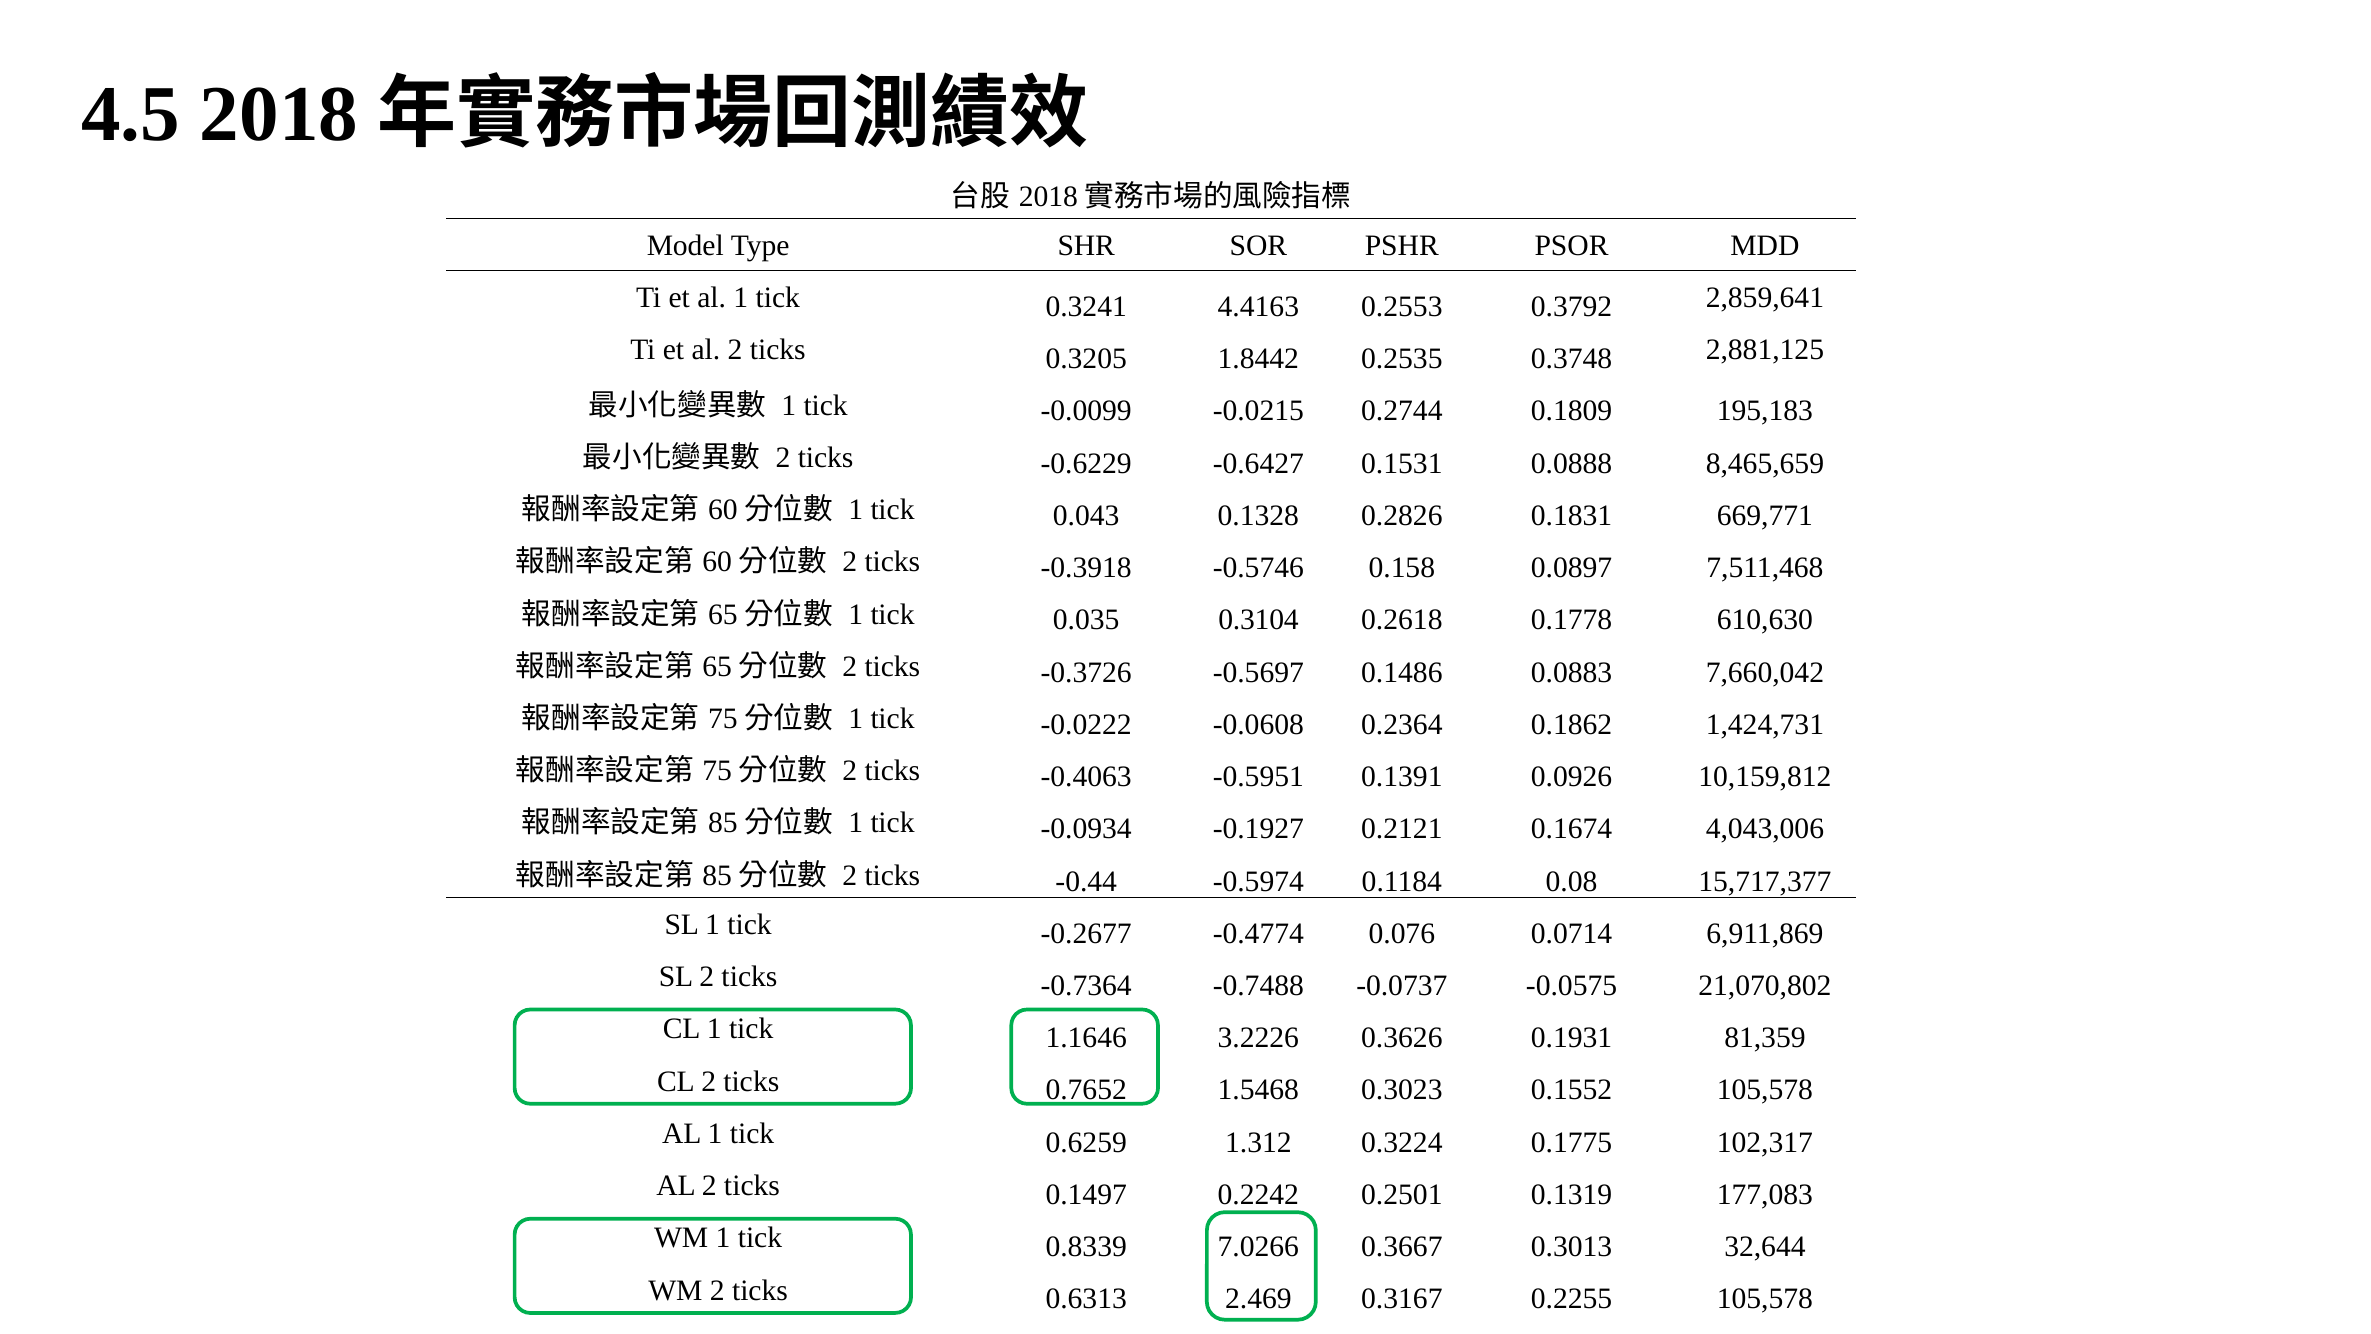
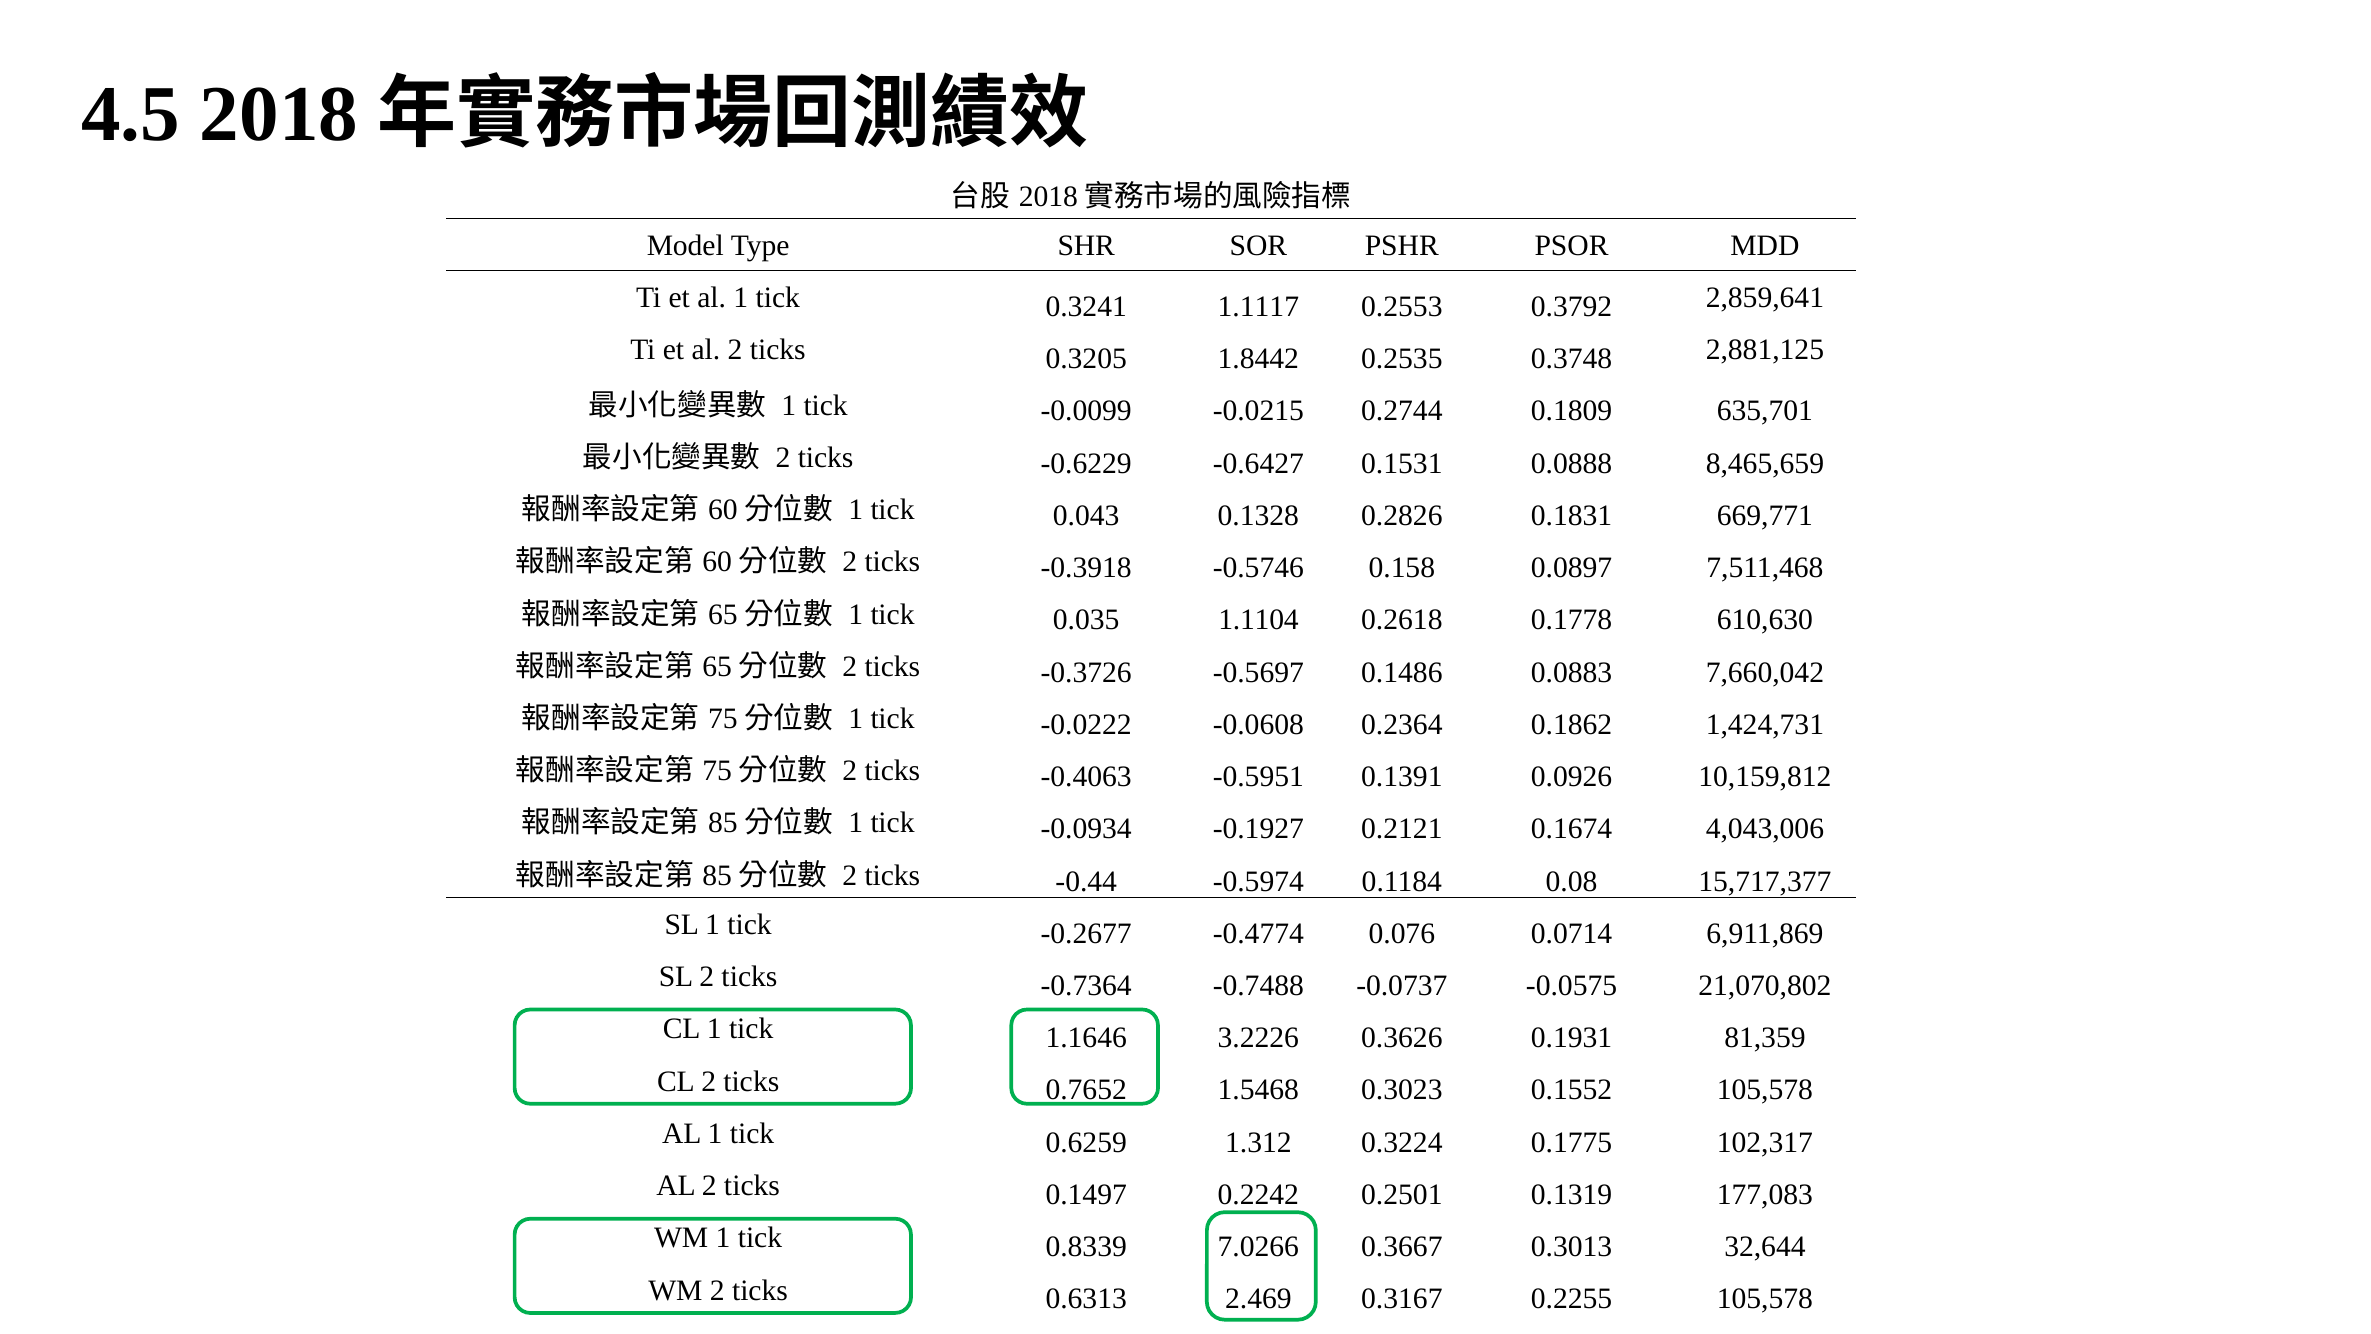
4.4163: 4.4163 -> 1.1117 (1258, 307)
195,183: 195,183 -> 635,701 (1765, 411)
0.3104: 0.3104 -> 1.1104 (1259, 620)
